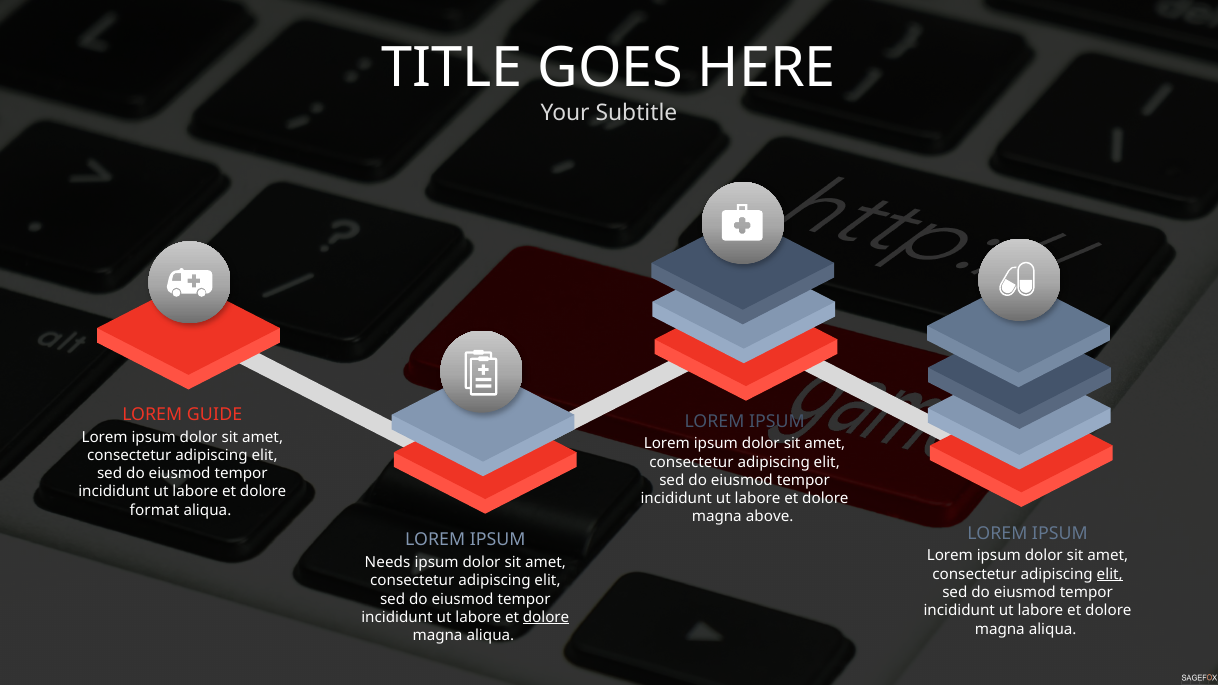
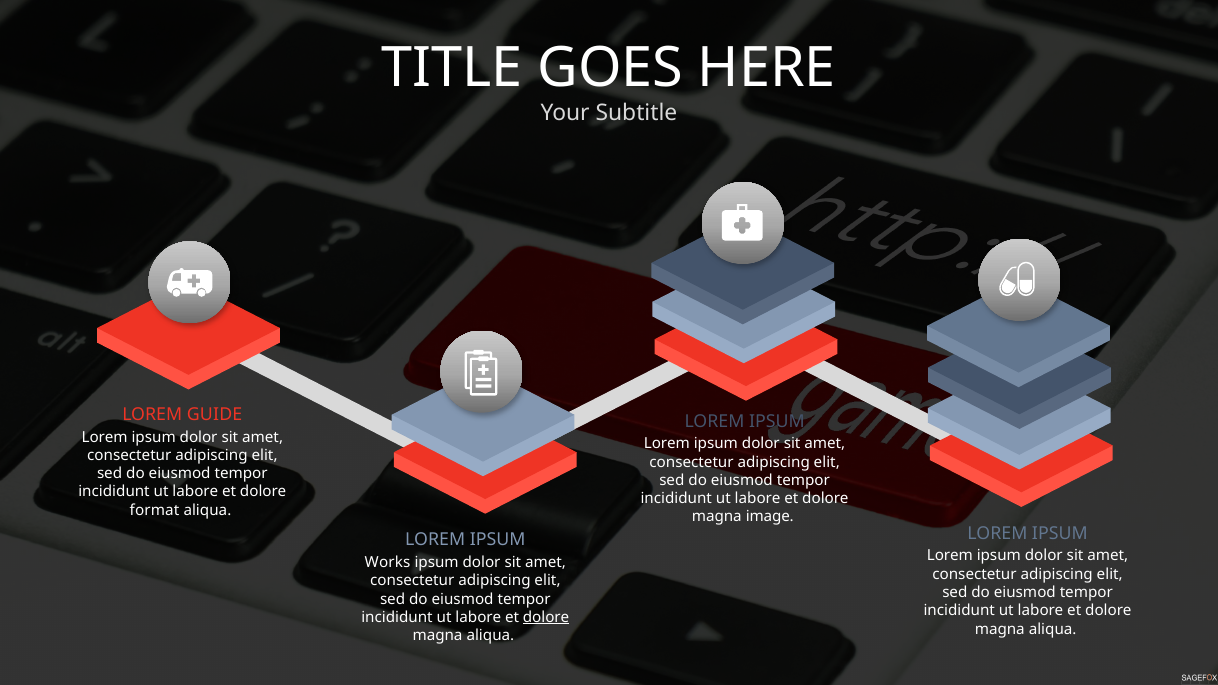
above: above -> image (770, 517)
Needs: Needs -> Works (388, 563)
elit underline: present -> none (1110, 574)
